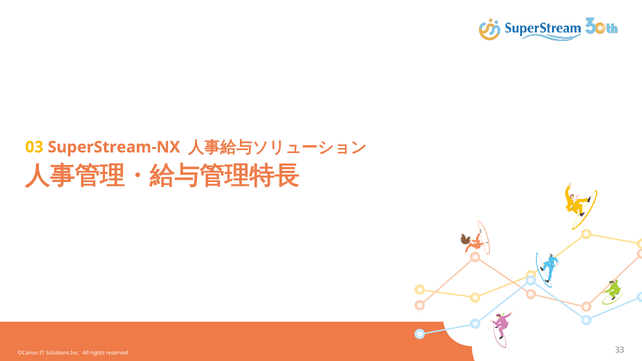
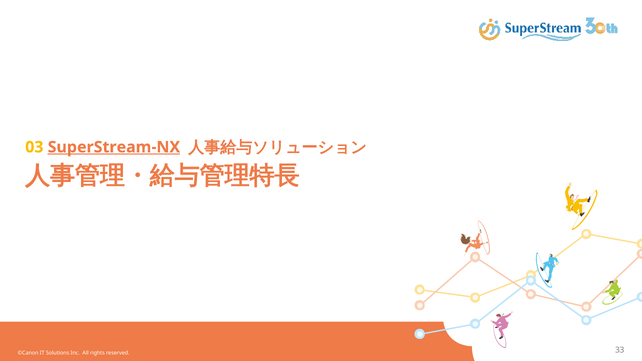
SuperStream-NX underline: none -> present (114, 147)
